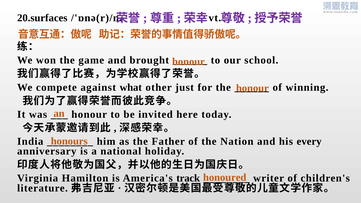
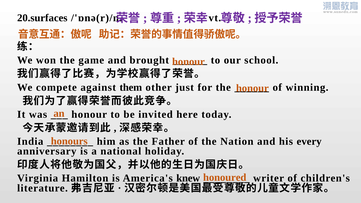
what: what -> them (131, 87)
track: track -> knew (188, 178)
